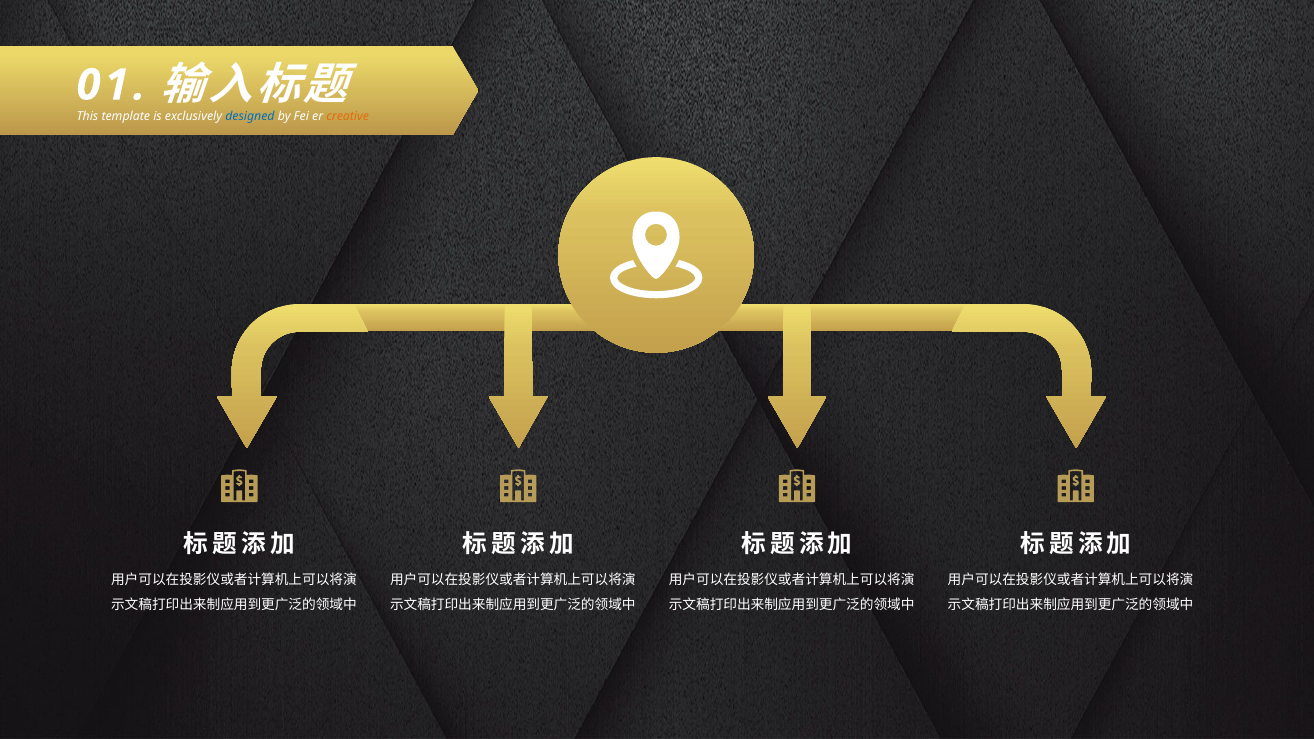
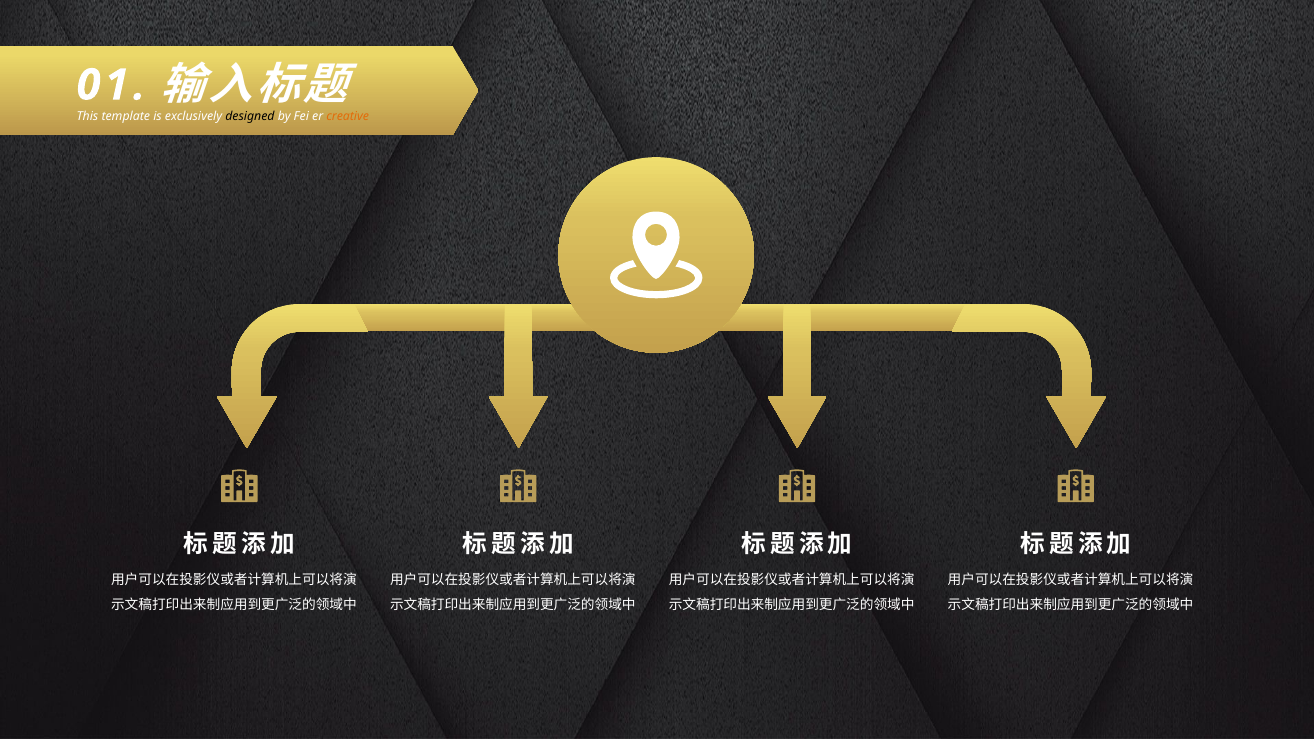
designed colour: blue -> black (250, 116)
